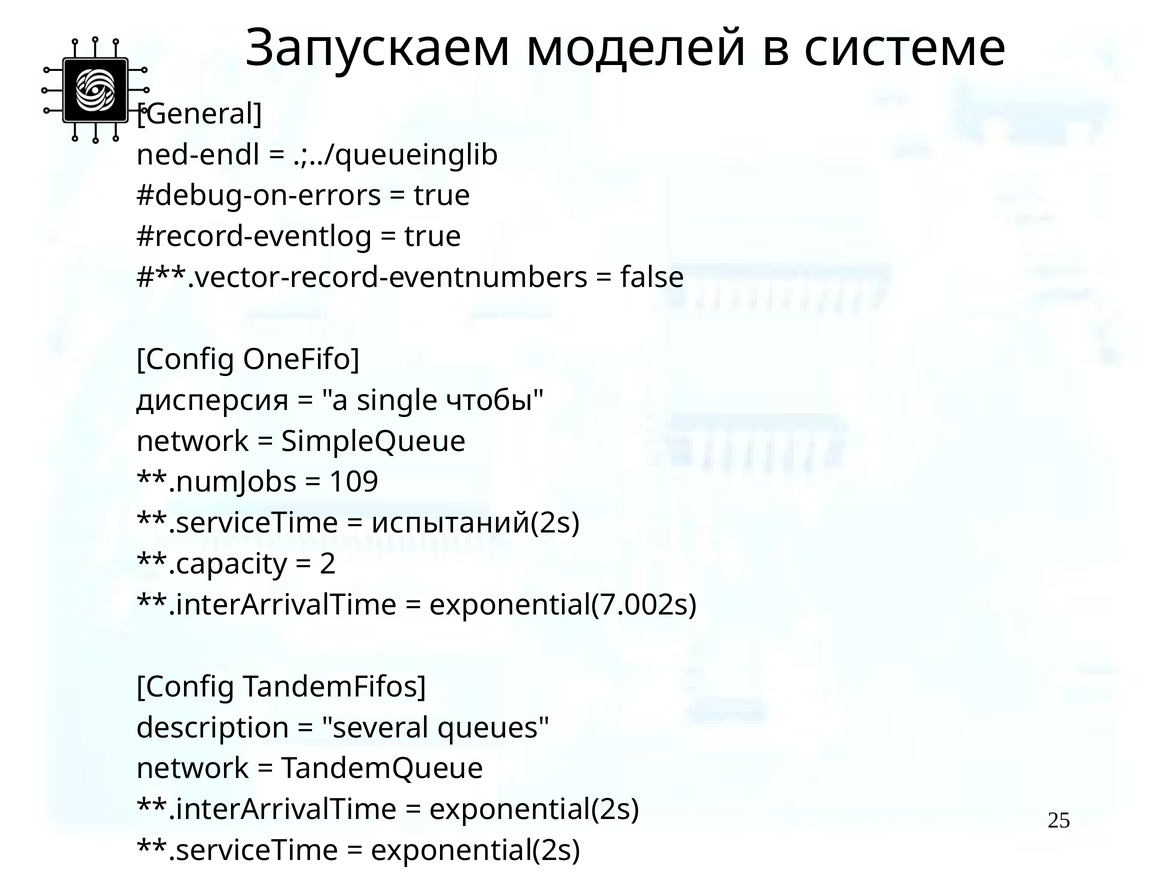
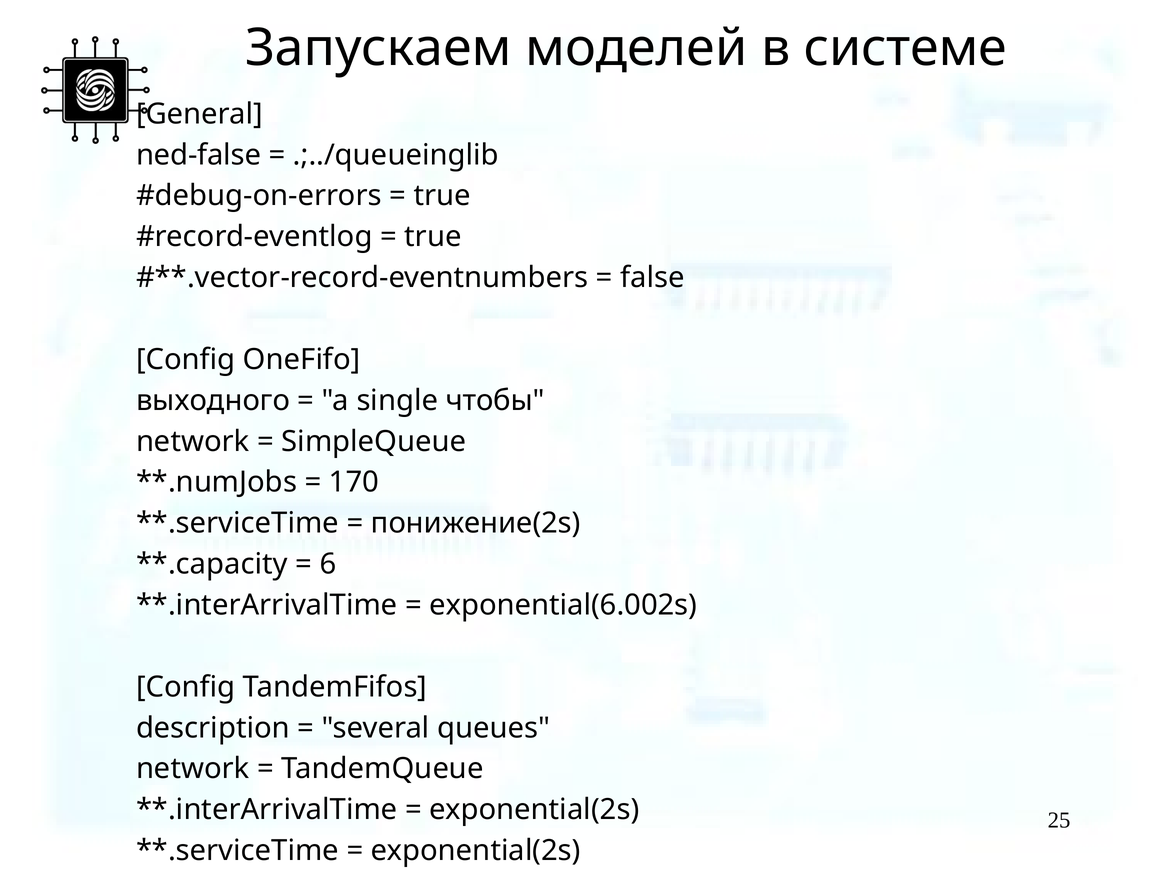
ned-endl: ned-endl -> ned-false (199, 155)
дисперсия: дисперсия -> выходного (213, 401)
109: 109 -> 170 (354, 483)
испытаний(2s: испытаний(2s -> понижение(2s (476, 524)
2: 2 -> 6 (328, 564)
exponential(7.002s: exponential(7.002s -> exponential(6.002s (563, 605)
